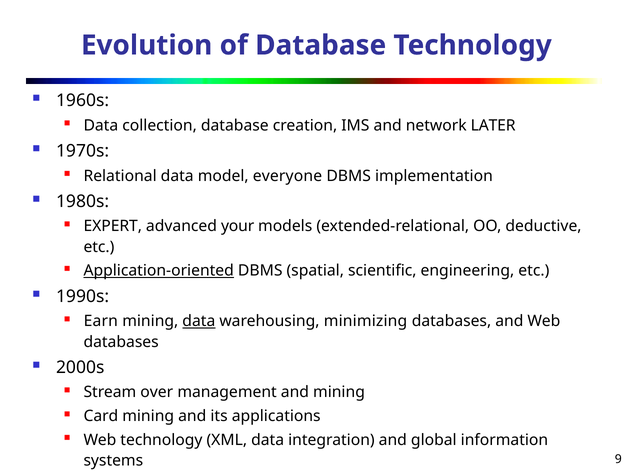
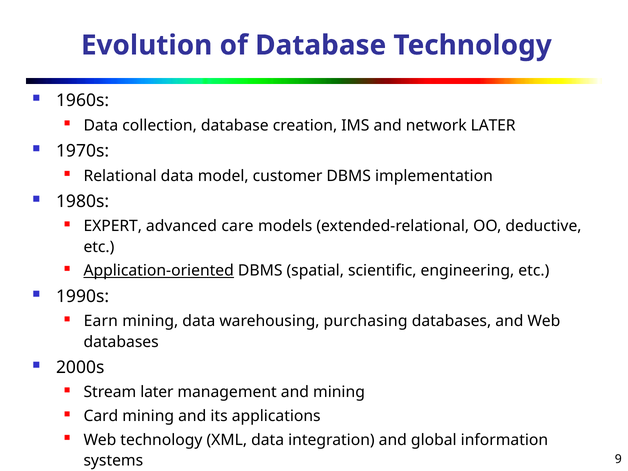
everyone: everyone -> customer (288, 176)
your: your -> care (237, 226)
data underline: present -> none (199, 321)
minimizing: minimizing -> purchasing (366, 321)
Stream over: over -> later (157, 392)
